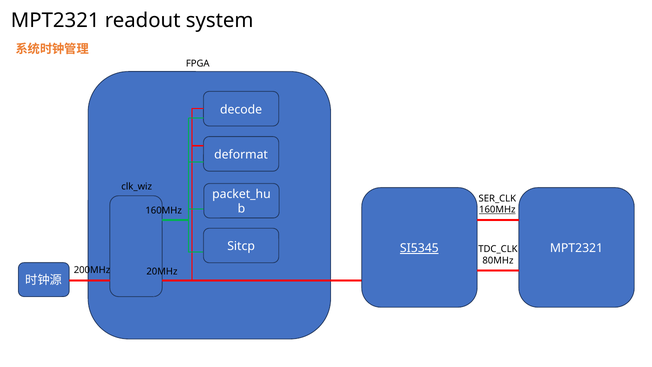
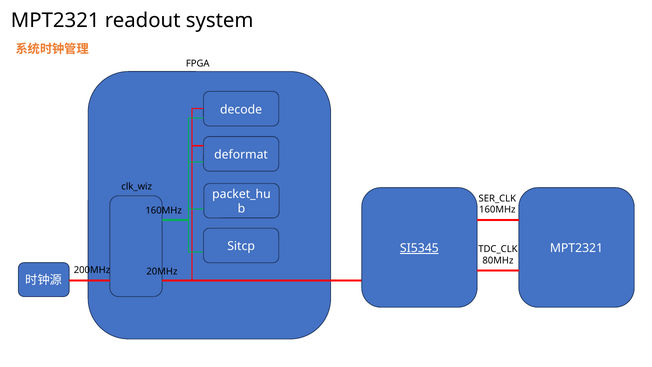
160MHz underline: present -> none (497, 210)
